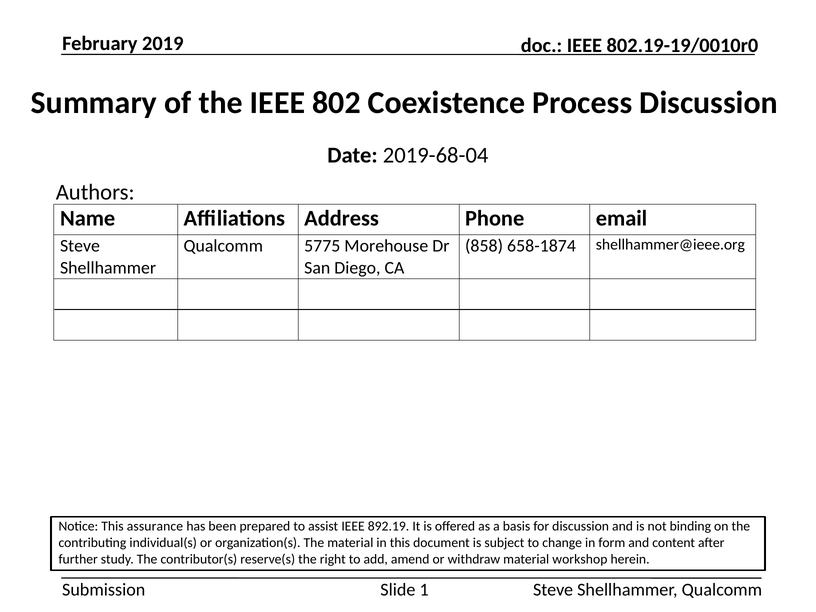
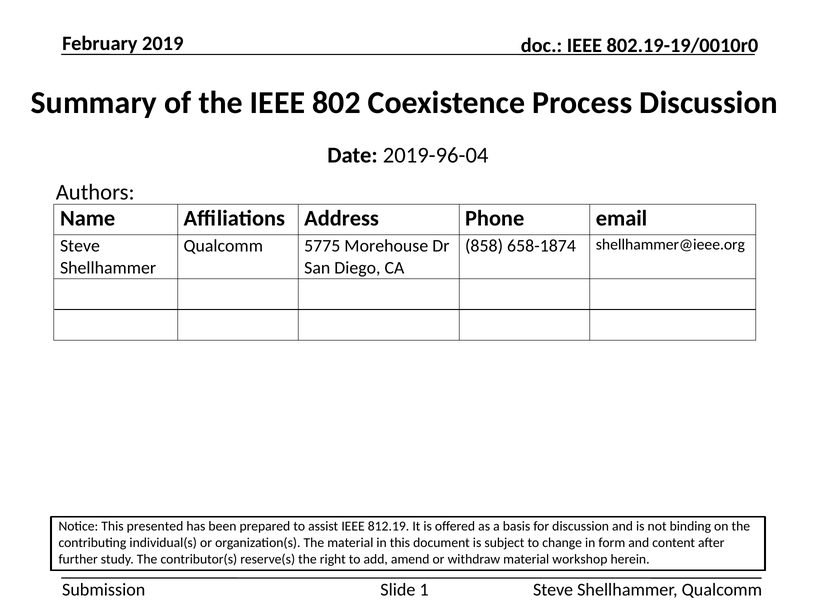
2019-68-04: 2019-68-04 -> 2019-96-04 (436, 155)
assurance: assurance -> presented (155, 526)
892.19: 892.19 -> 812.19 (389, 526)
